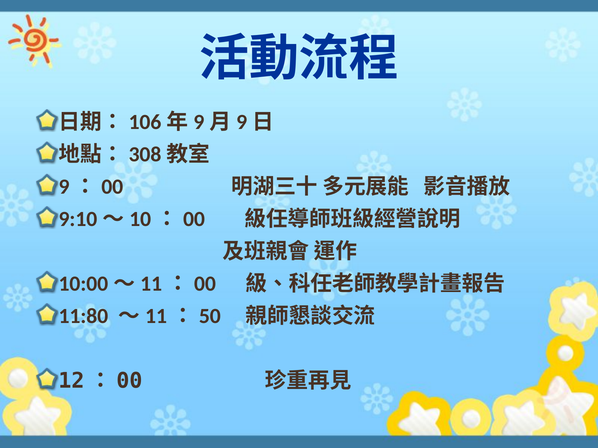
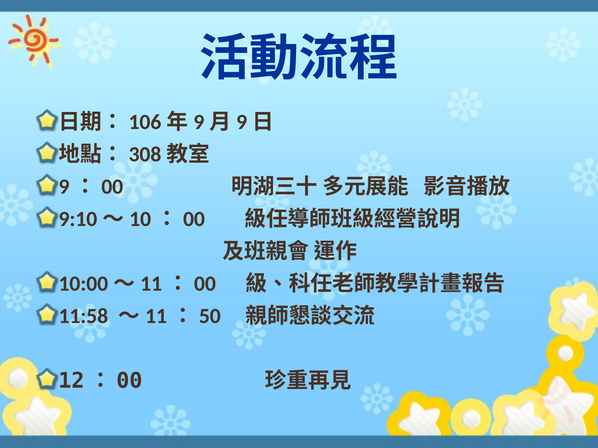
11:80: 11:80 -> 11:58 (83, 316)
